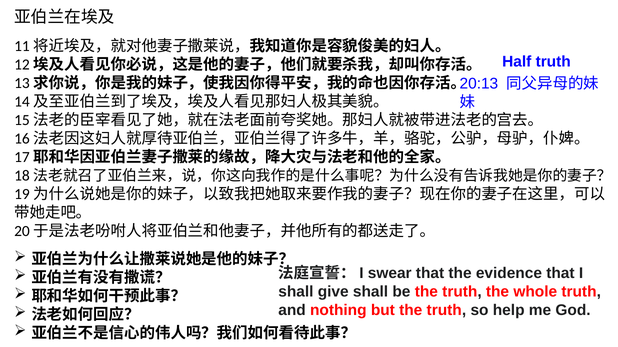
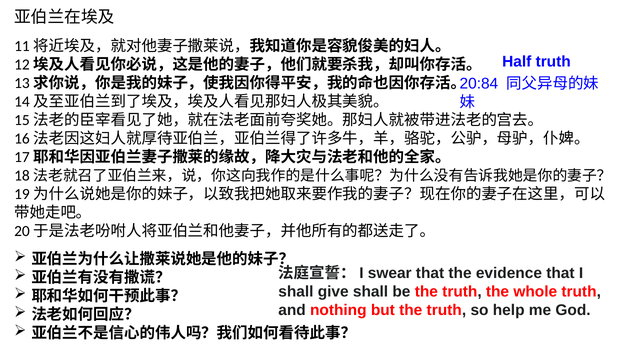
20:13: 20:13 -> 20:84 (479, 84)
